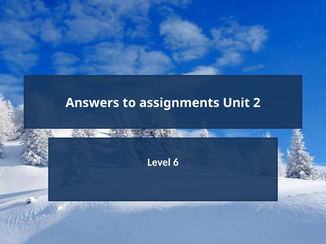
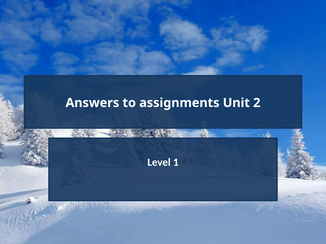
6: 6 -> 1 (176, 163)
